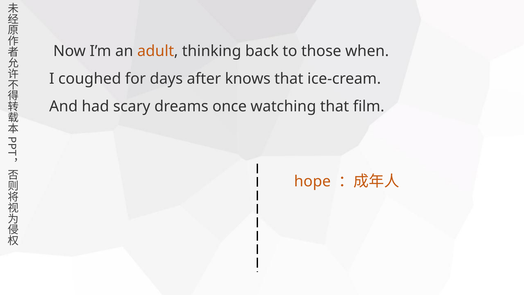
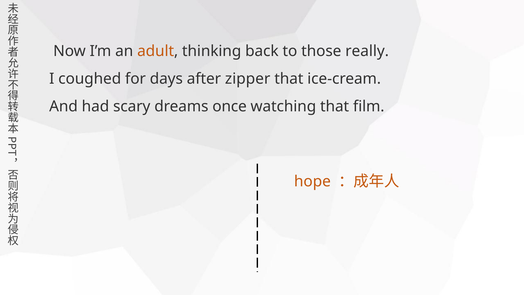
when: when -> really (367, 51)
knows: knows -> zipper (248, 79)
